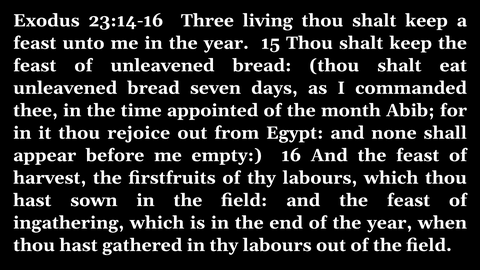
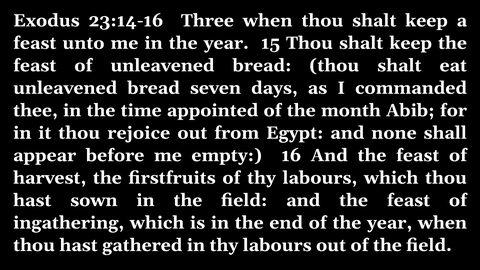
Three living: living -> when (268, 21)
